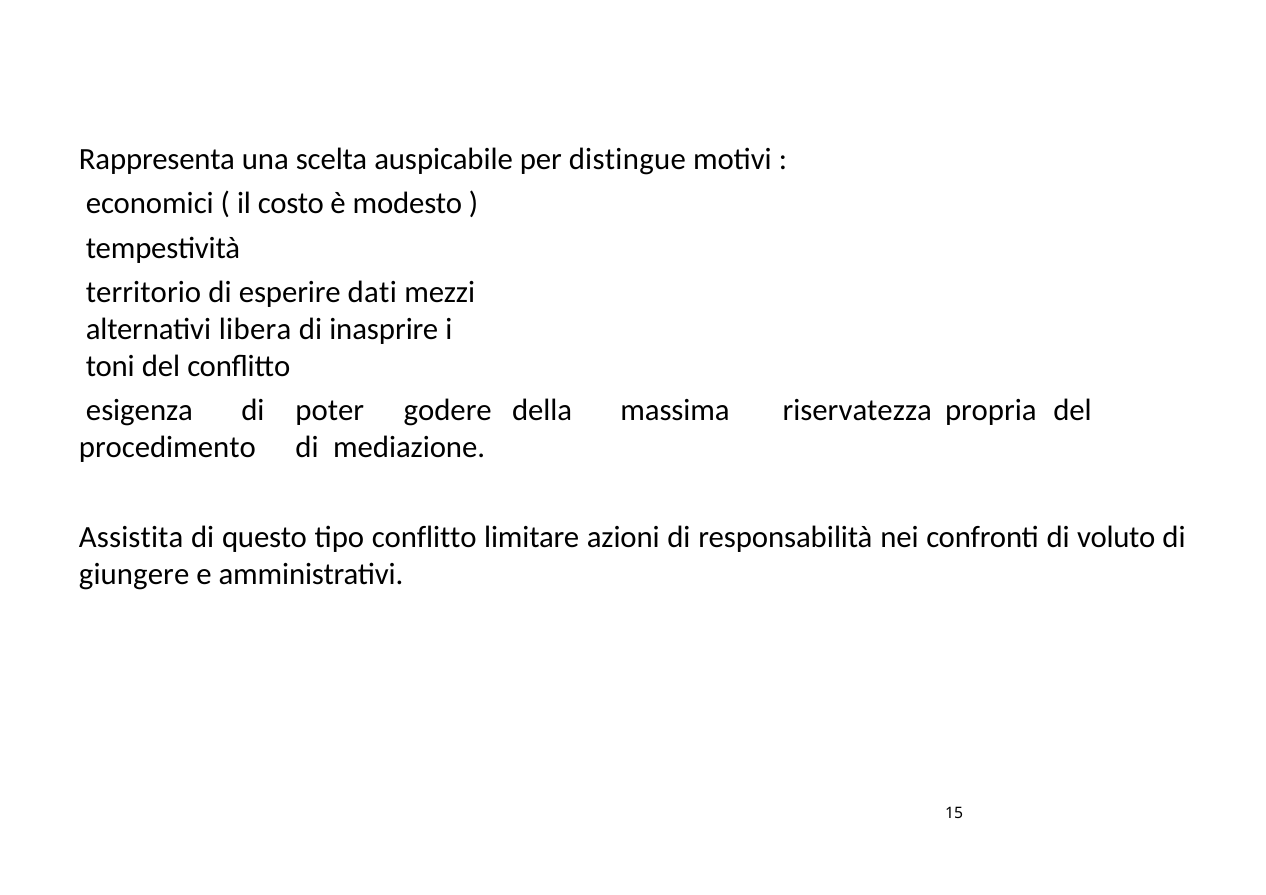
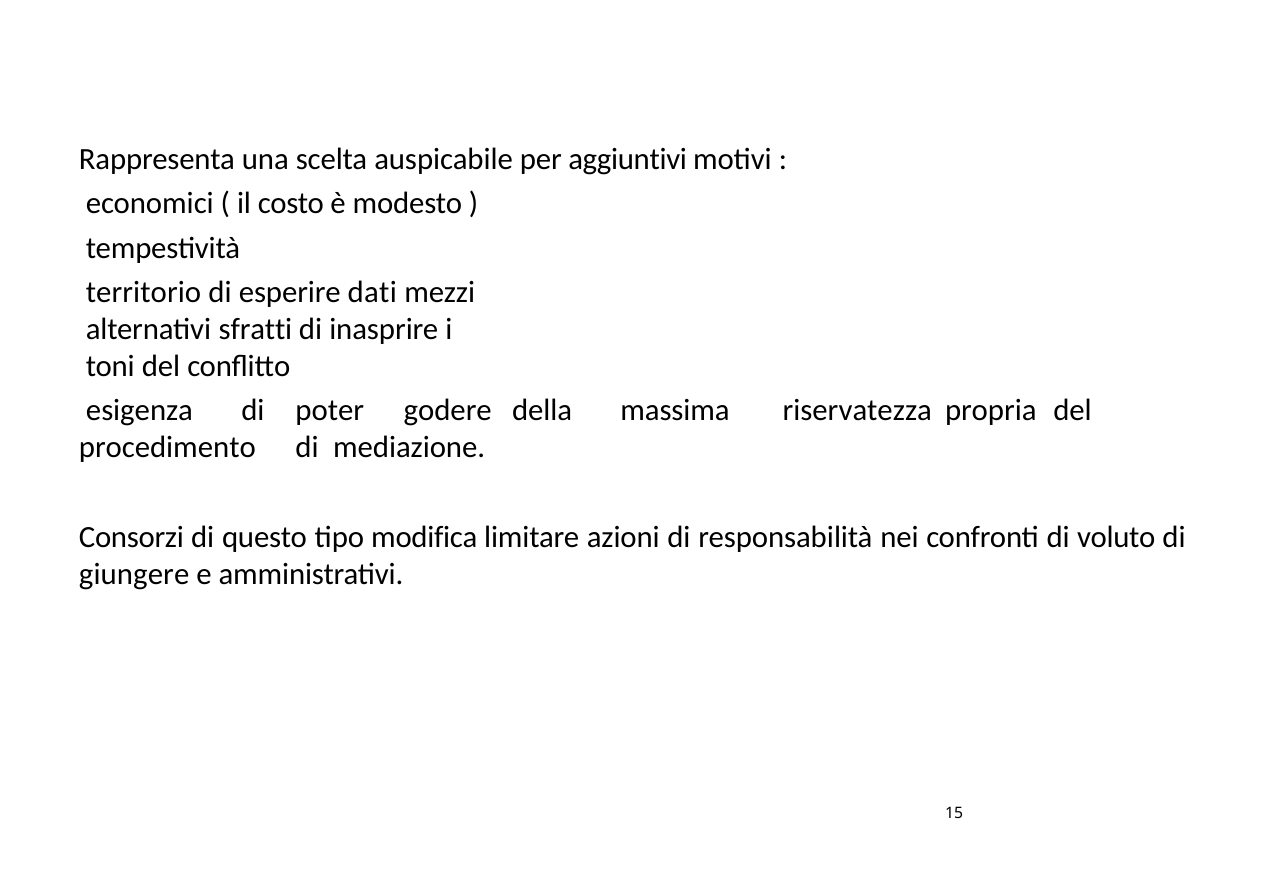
distingue: distingue -> aggiuntivi (628, 159)
libera: libera -> sfratti (255, 329)
Assistita: Assistita -> Consorzi (131, 538)
tipo conflitto: conflitto -> modifica (424, 538)
